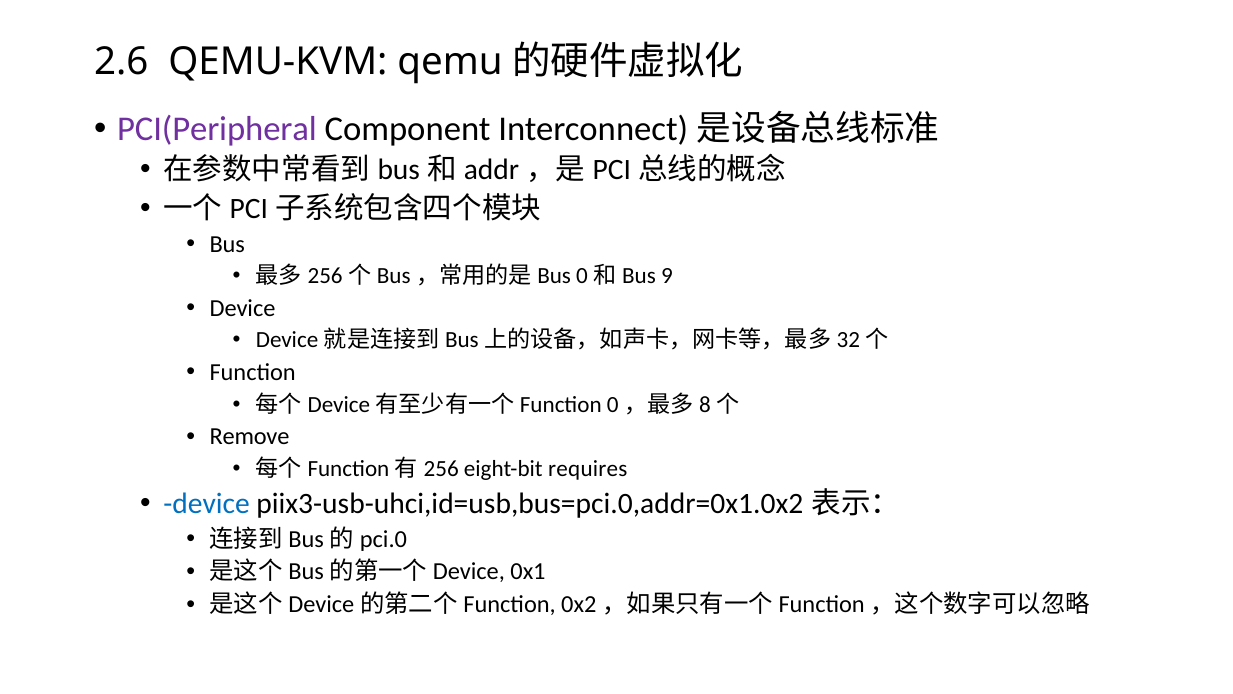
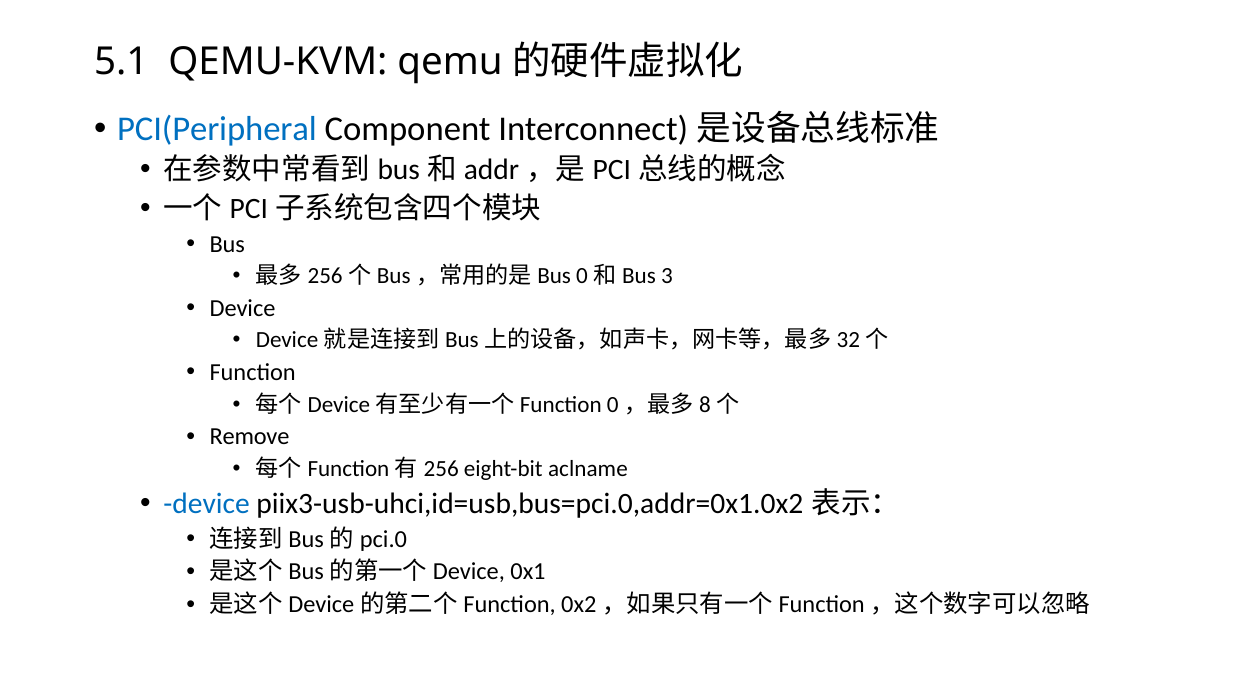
2.6: 2.6 -> 5.1 (121, 62)
PCI(Peripheral colour: purple -> blue (217, 129)
9: 9 -> 3 (667, 276)
requires: requires -> aclname (588, 468)
